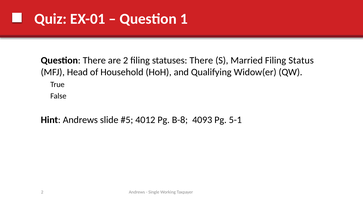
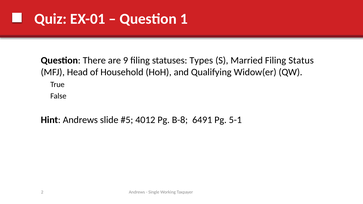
are 2: 2 -> 9 (126, 60)
statuses There: There -> Types (201, 60)
4093: 4093 -> 6491 (202, 120)
